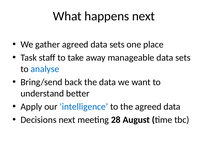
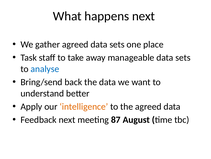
intelligence colour: blue -> orange (84, 106)
Decisions: Decisions -> Feedback (39, 119)
28: 28 -> 87 (116, 119)
